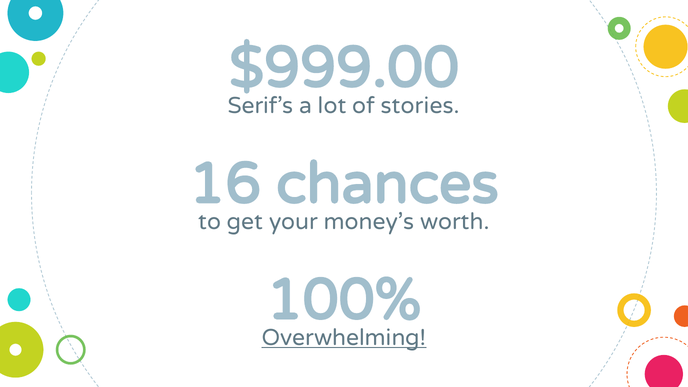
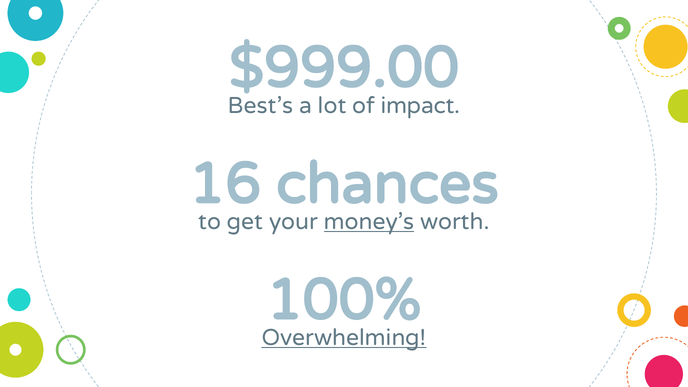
Serif’s: Serif’s -> Best’s (261, 106)
stories: stories -> impact (421, 106)
money’s underline: none -> present (369, 222)
